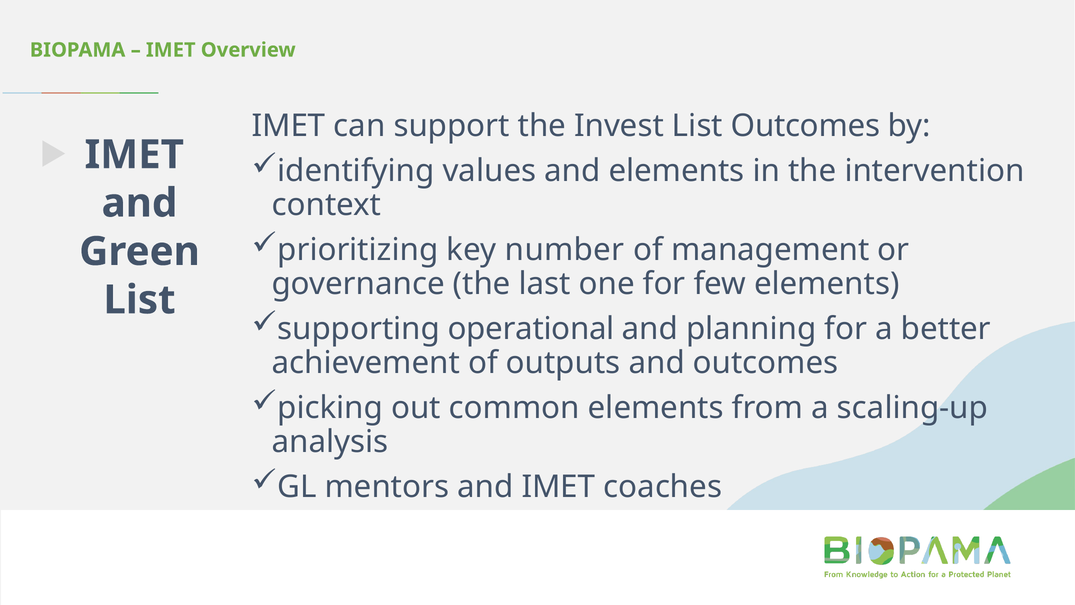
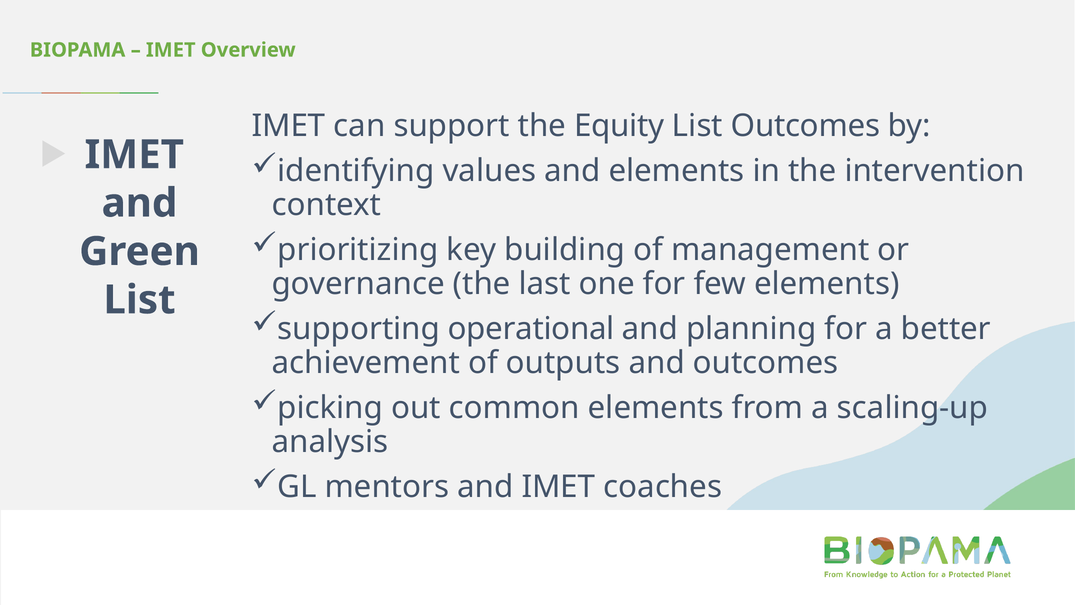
Invest: Invest -> Equity (619, 126)
number: number -> building (565, 250)
